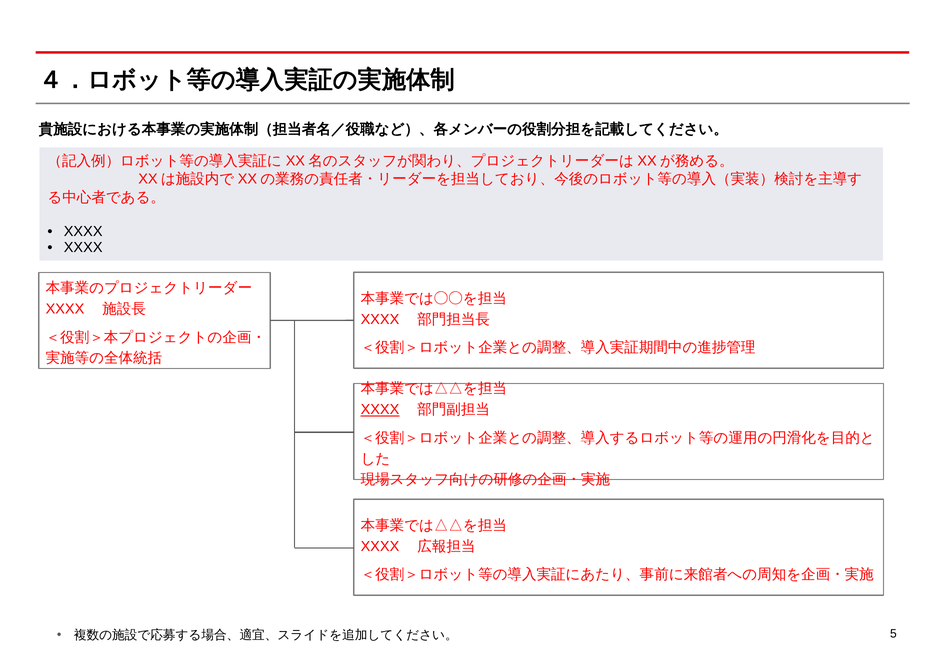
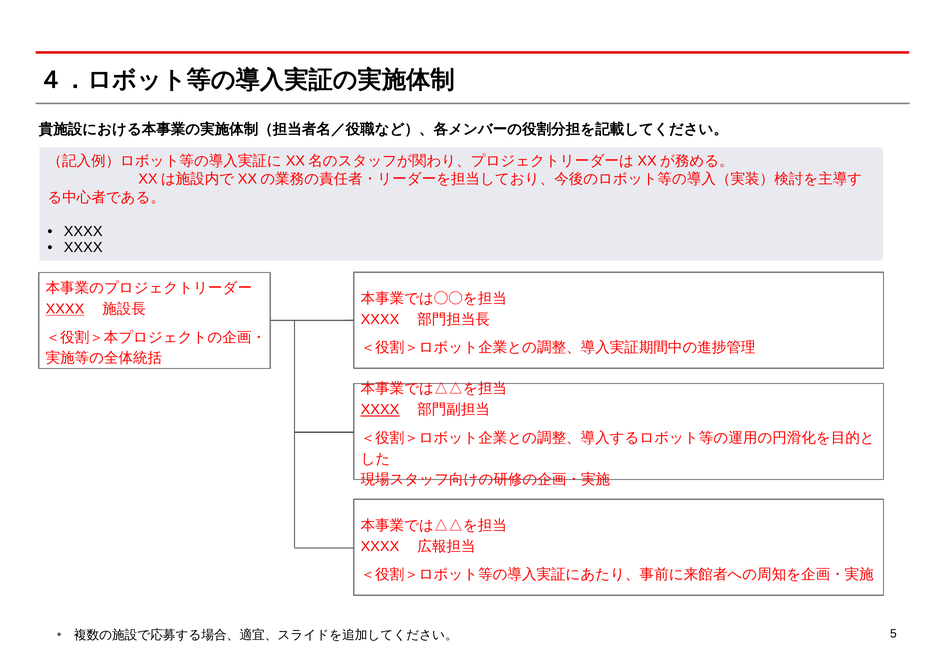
XXXX underline: none -> present (65, 309)
